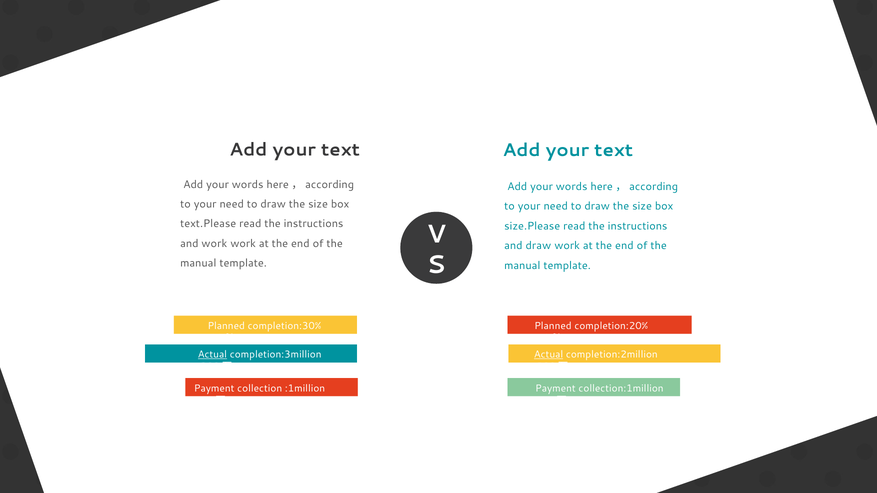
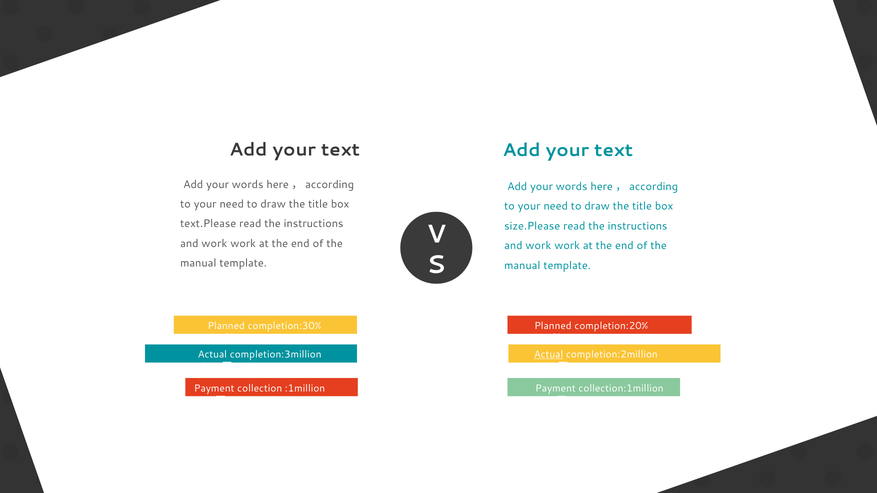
size: size -> title (318, 204)
size: size -> title (642, 206)
draw: draw -> work (538, 246)
Actual underline: present -> none (212, 355)
